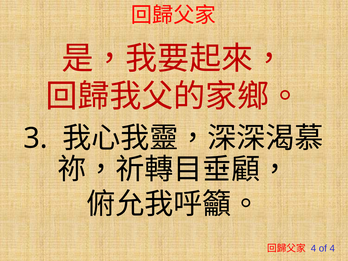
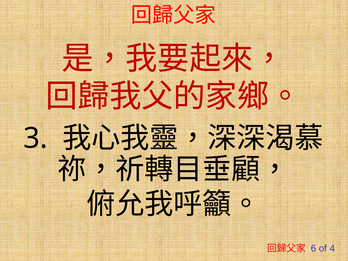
4: 4 -> 6 (313, 248)
